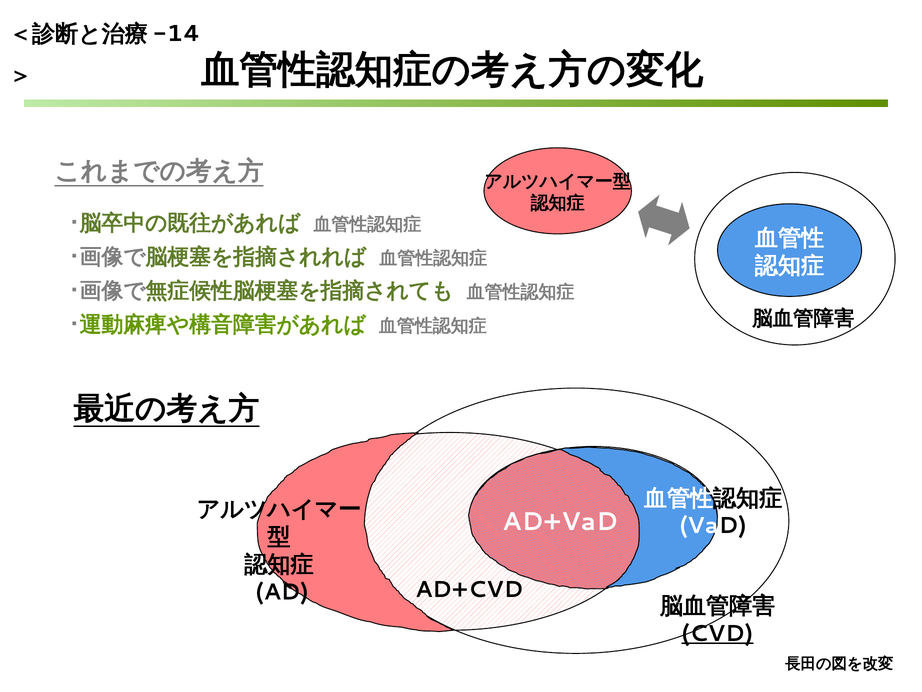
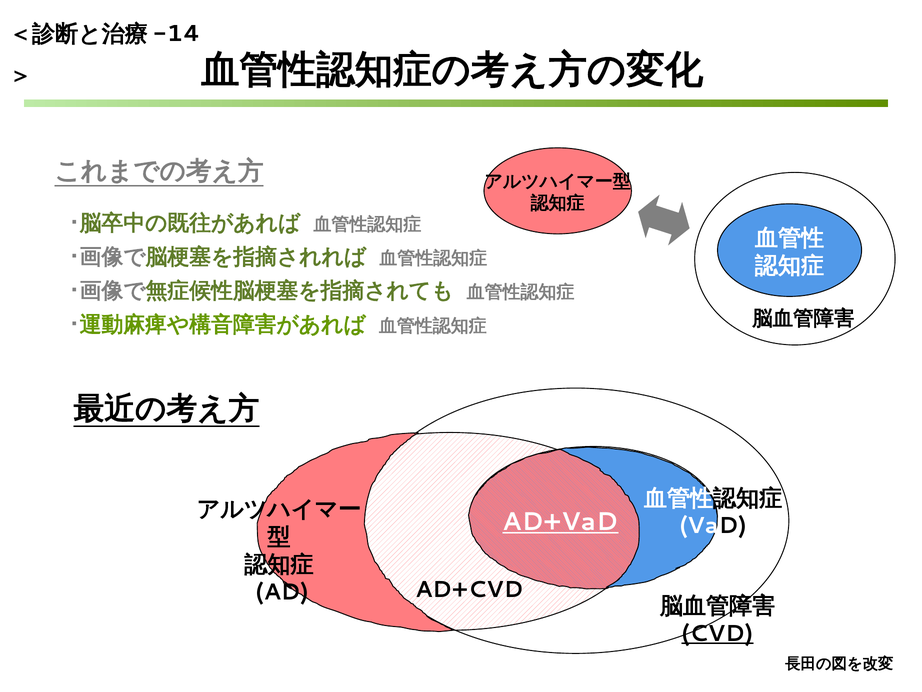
AD+VaD underline: none -> present (560, 522)
